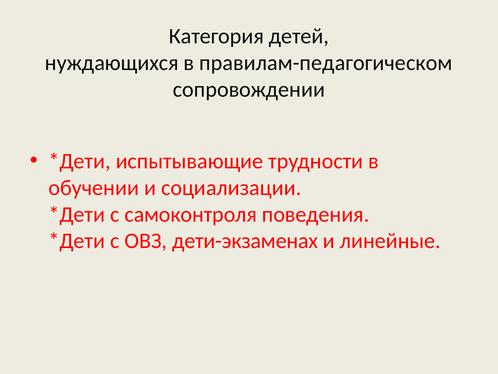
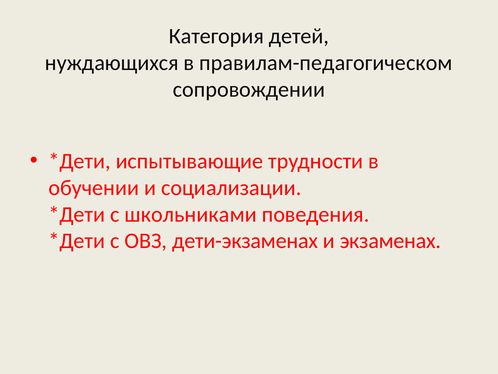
самоконтроля: самоконтроля -> школьниками (191, 214)
линейные: линейные -> экзаменах (390, 241)
